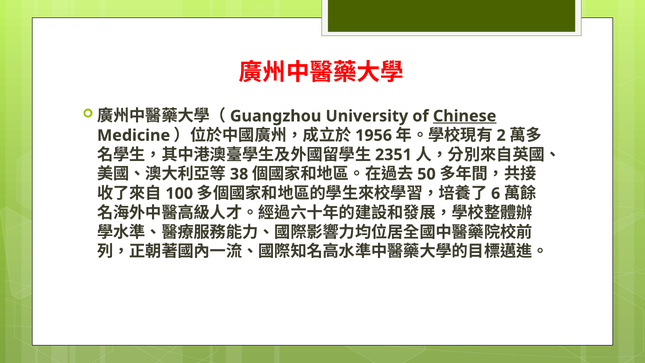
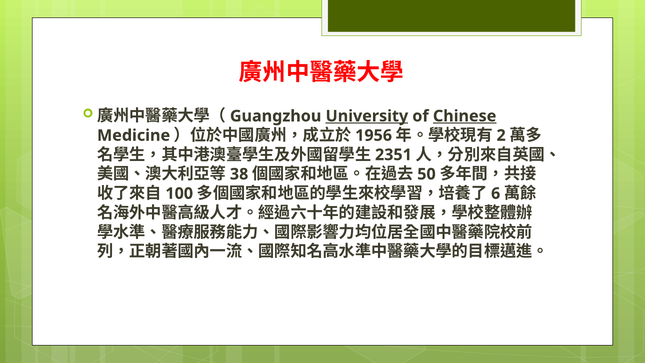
University underline: none -> present (367, 116)
